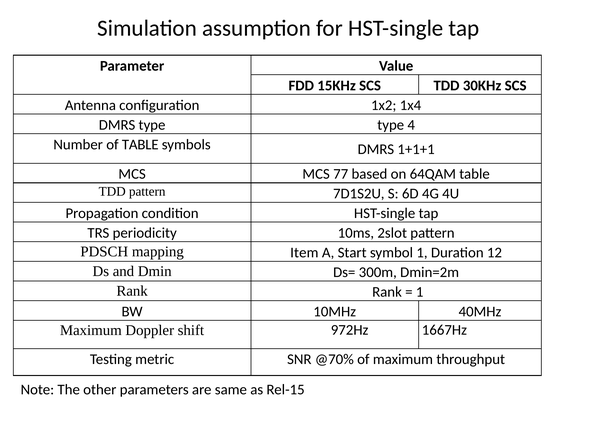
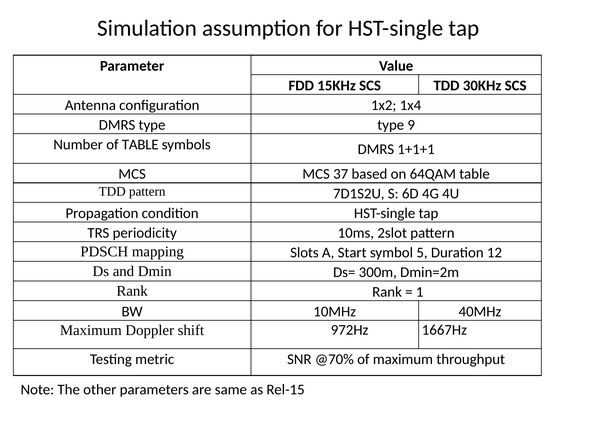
4: 4 -> 9 (411, 125)
77: 77 -> 37 (341, 174)
Item: Item -> Slots (304, 253)
symbol 1: 1 -> 5 (422, 253)
